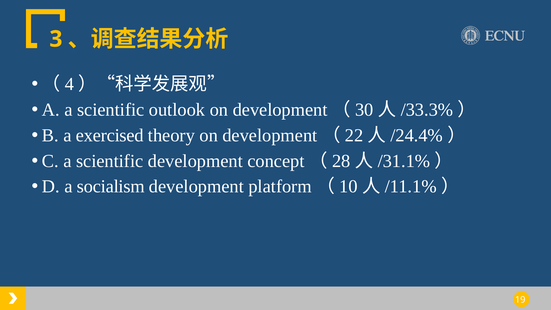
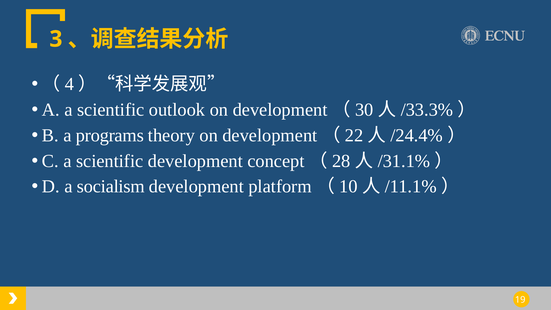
exercised: exercised -> programs (110, 135)
